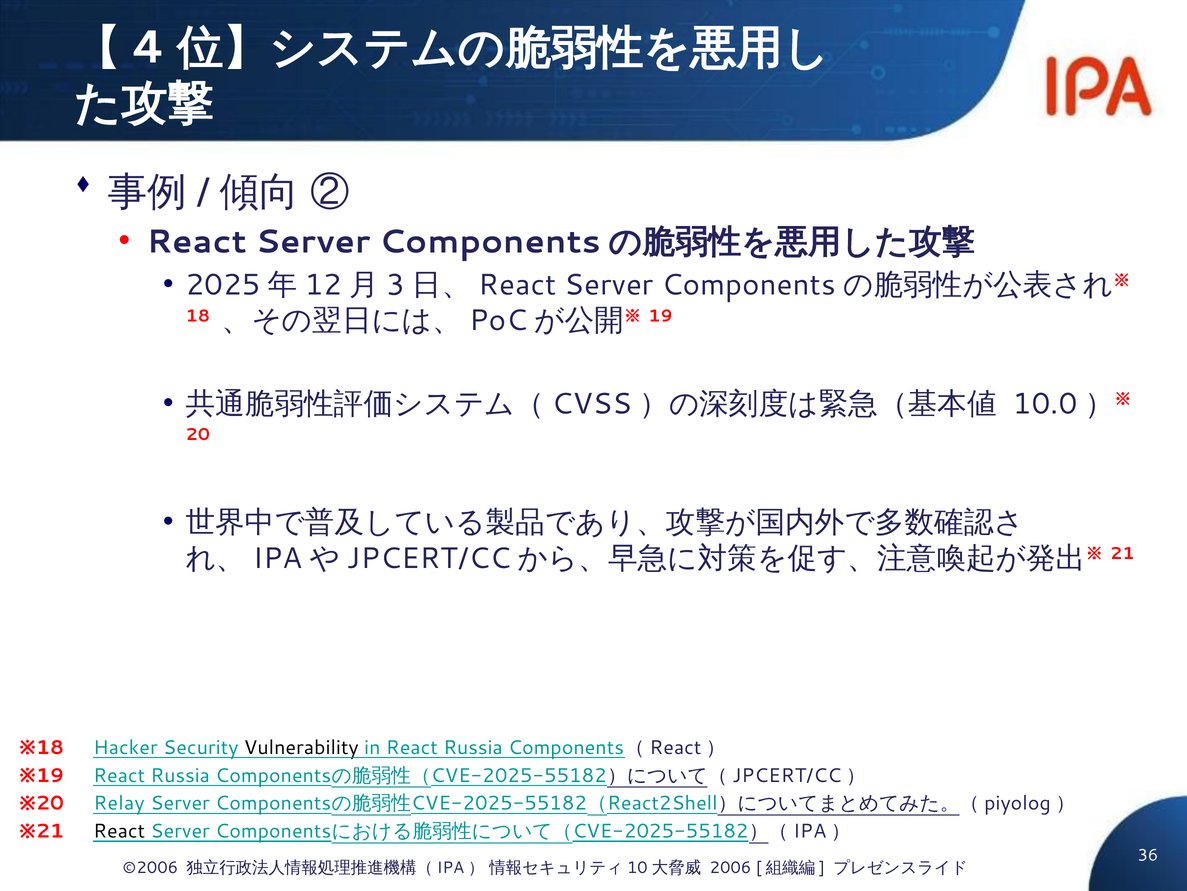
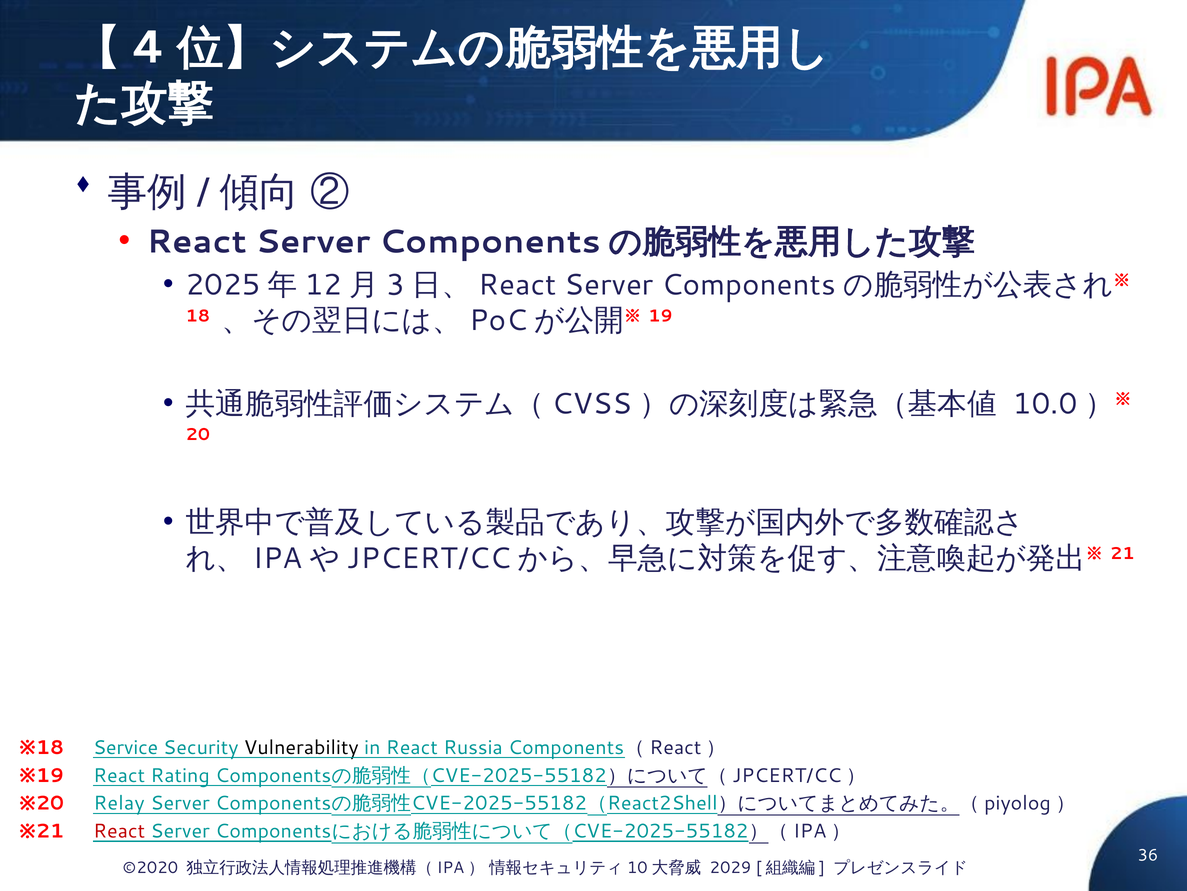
Hacker: Hacker -> Service (126, 747)
Russia: Russia -> Rating (180, 775)
React colour: black -> red (119, 831)
©2006: ©2006 -> ©2020 (150, 867)
2006: 2006 -> 2029 (730, 867)
